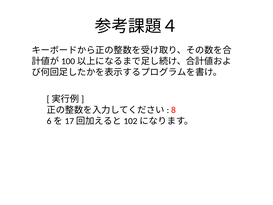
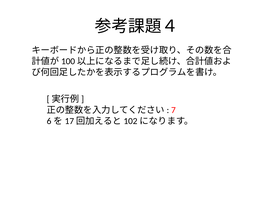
8: 8 -> 7 (173, 110)
